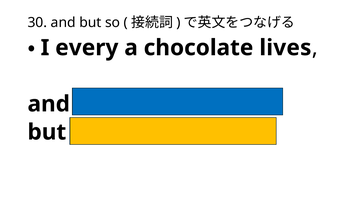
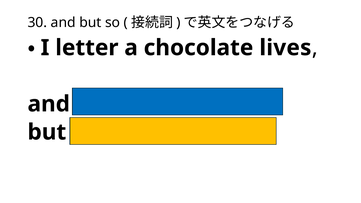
every: every -> letter (87, 48)
